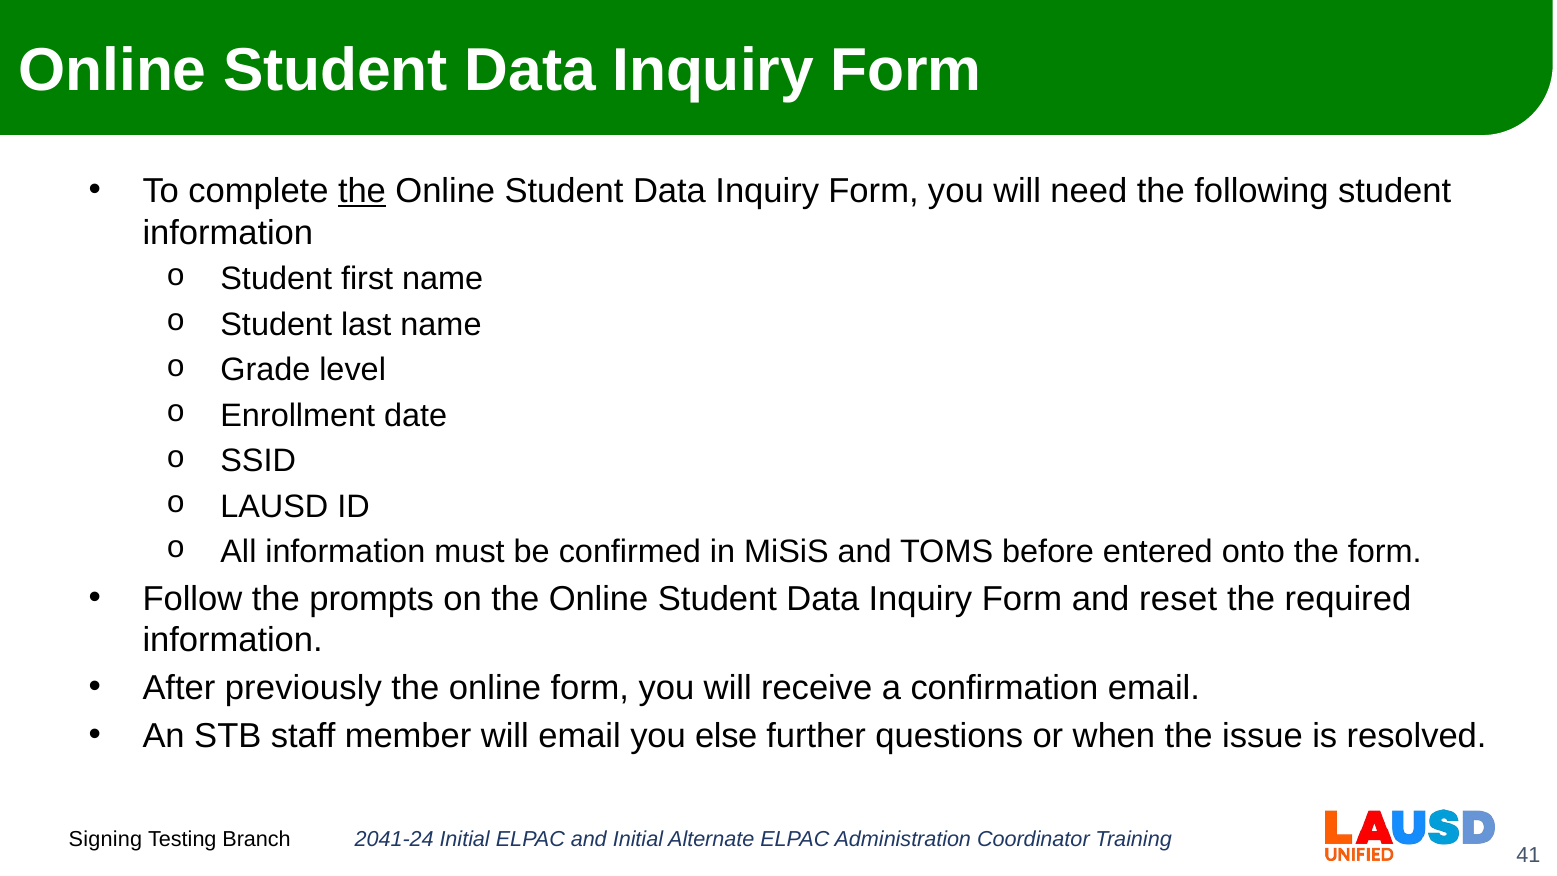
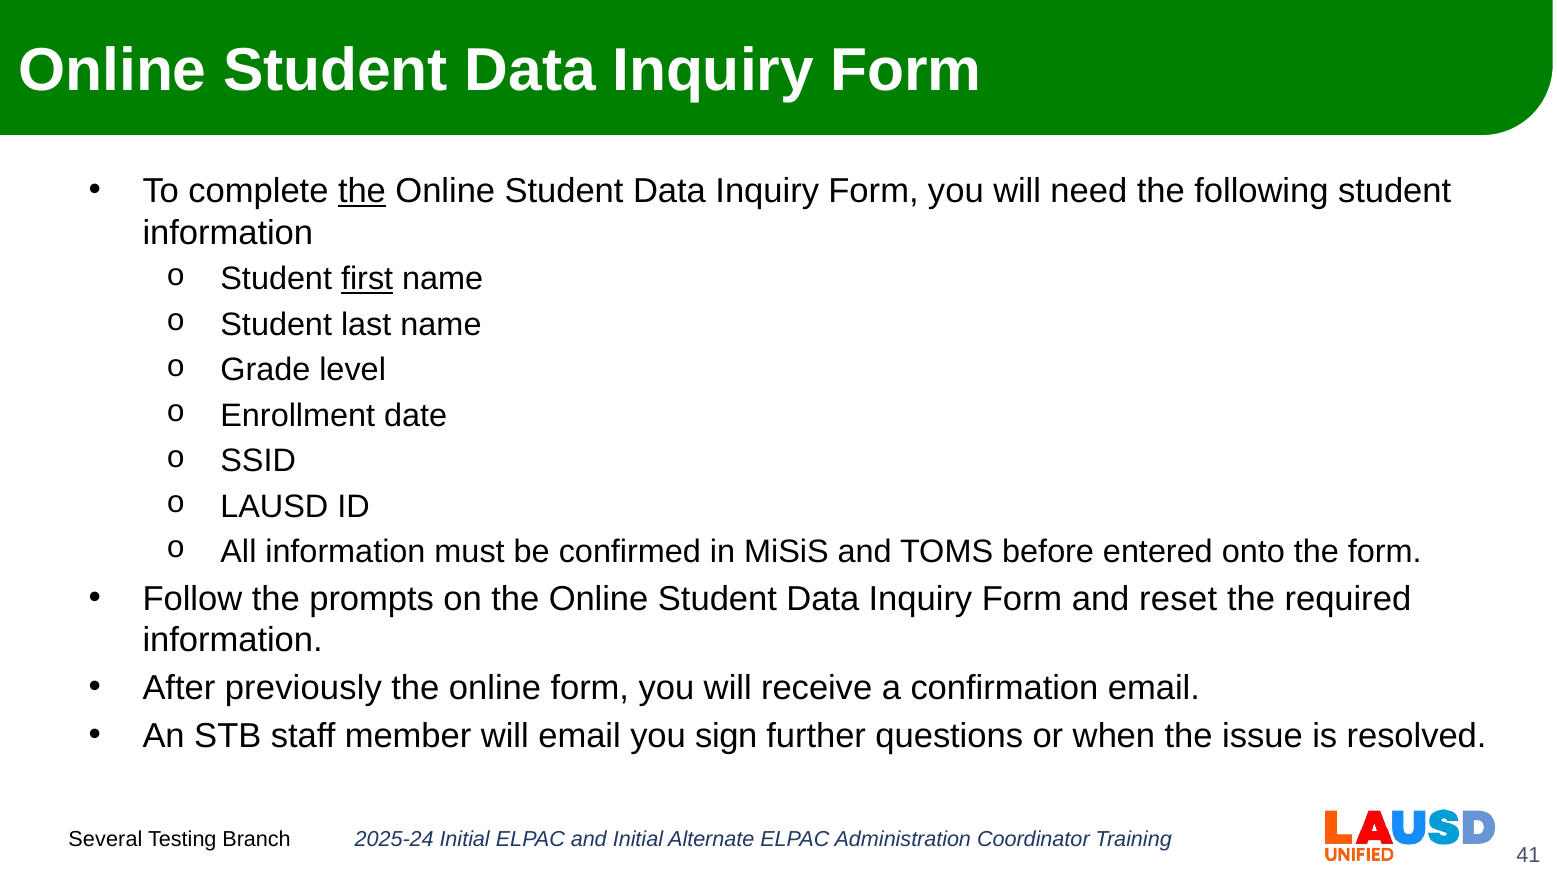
first underline: none -> present (367, 279)
else: else -> sign (726, 736)
Signing: Signing -> Several (105, 839)
2041-24: 2041-24 -> 2025-24 (394, 839)
